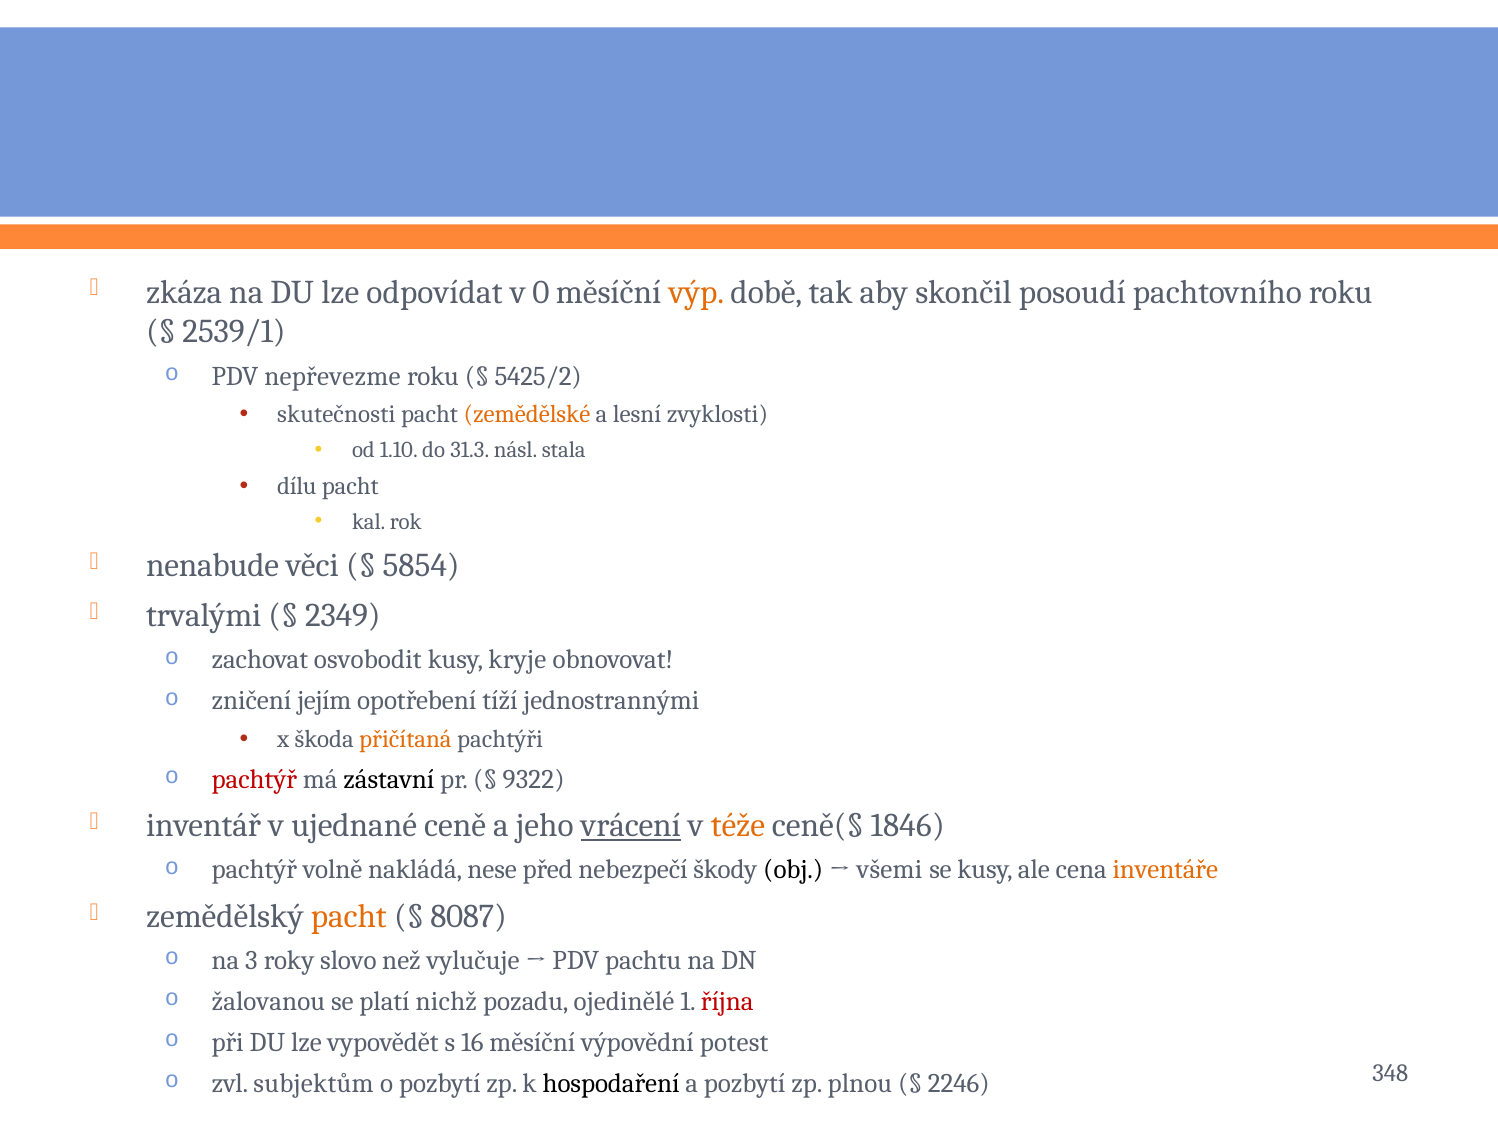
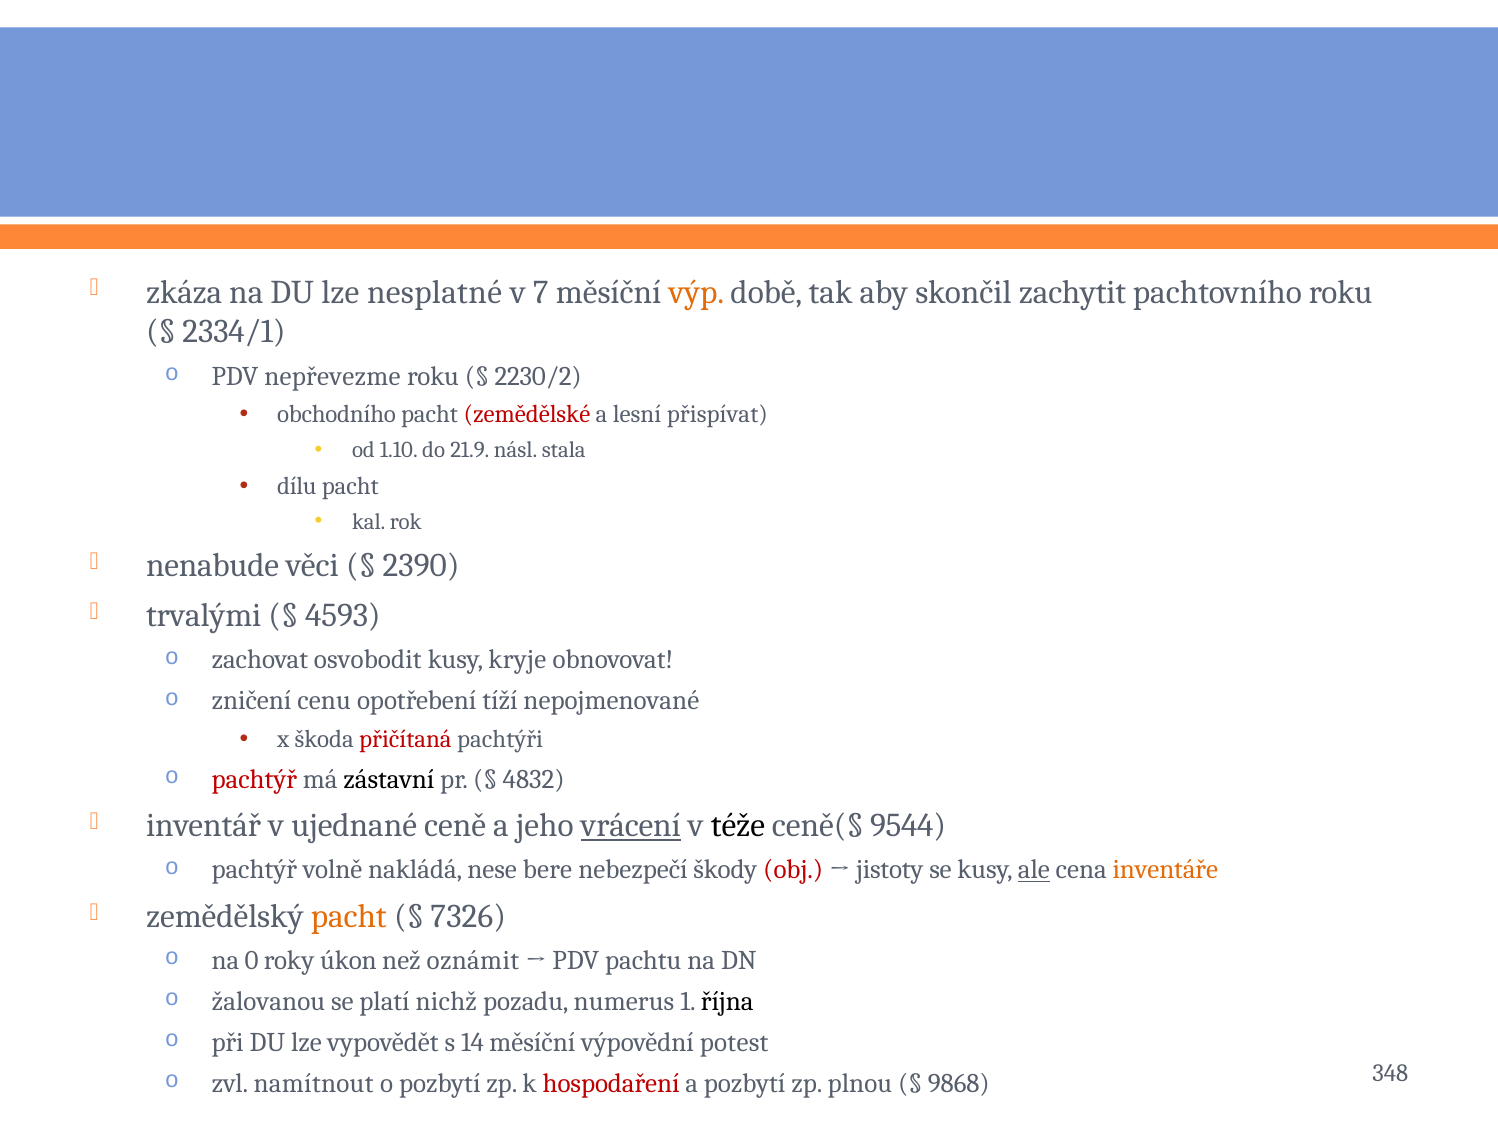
odpovídat: odpovídat -> nesplatné (434, 292)
0: 0 -> 7 (541, 292)
posoudí: posoudí -> zachytit (1073, 292)
2539/1: 2539/1 -> 2334/1 (234, 332)
5425/2: 5425/2 -> 2230/2 (538, 376)
skutečnosti: skutečnosti -> obchodního (336, 415)
zemědělské colour: orange -> red (527, 415)
zvyklosti: zvyklosti -> přispívat (717, 415)
31.3: 31.3 -> 21.9 (470, 450)
5854: 5854 -> 2390 (421, 566)
2349: 2349 -> 4593 (343, 616)
jejím: jejím -> cenu (324, 701)
jednostrannými: jednostrannými -> nepojmenované (611, 701)
přičítaná colour: orange -> red (405, 739)
9322: 9322 -> 4832 (534, 779)
téže colour: orange -> black (738, 825)
1846: 1846 -> 9544 (908, 825)
před: před -> bere (547, 870)
obj colour: black -> red (793, 870)
všemi: všemi -> jistoty (890, 870)
ale underline: none -> present (1034, 870)
8087: 8087 -> 7326 (468, 916)
3: 3 -> 0 (252, 960)
slovo: slovo -> úkon (348, 960)
vylučuje: vylučuje -> oznámit (473, 960)
ojedinělé: ojedinělé -> numerus (624, 1001)
října colour: red -> black (727, 1001)
16: 16 -> 14 (473, 1042)
subjektům: subjektům -> namítnout (314, 1083)
hospodaření colour: black -> red (611, 1083)
2246: 2246 -> 9868 (959, 1083)
